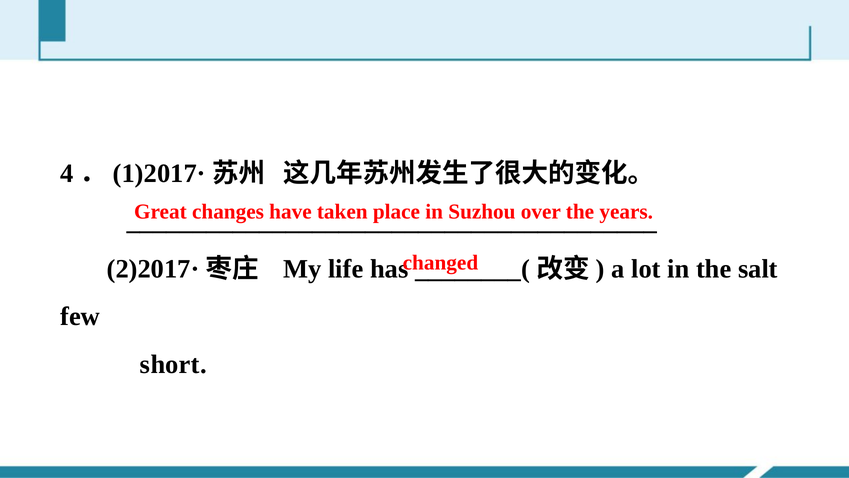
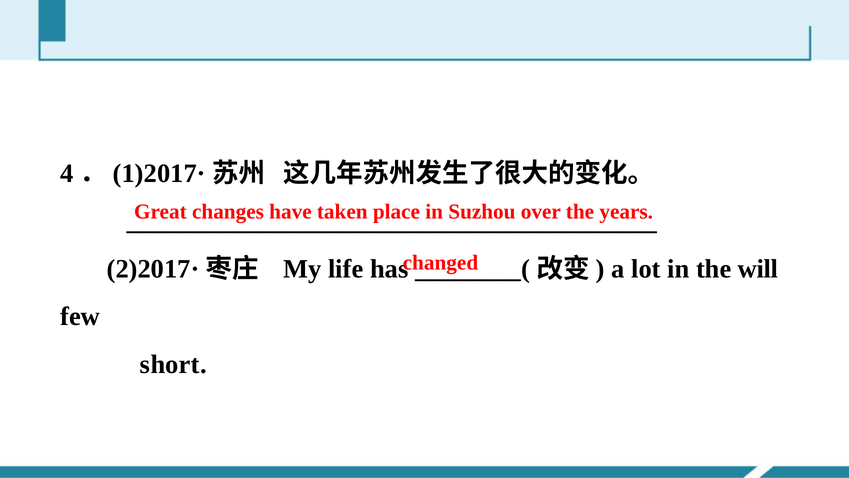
salt: salt -> will (758, 269)
